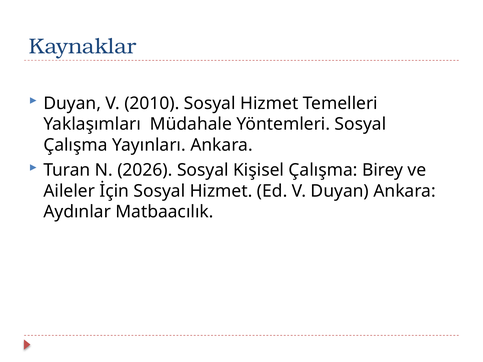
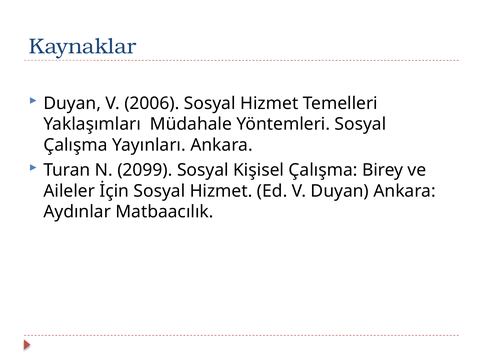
2010: 2010 -> 2006 (152, 103)
2026: 2026 -> 2099 (145, 170)
